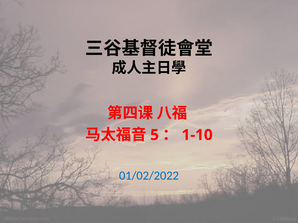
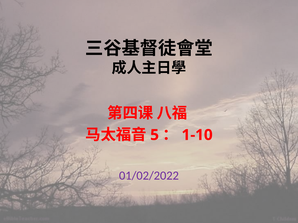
01/02/2022 colour: blue -> purple (149, 176)
